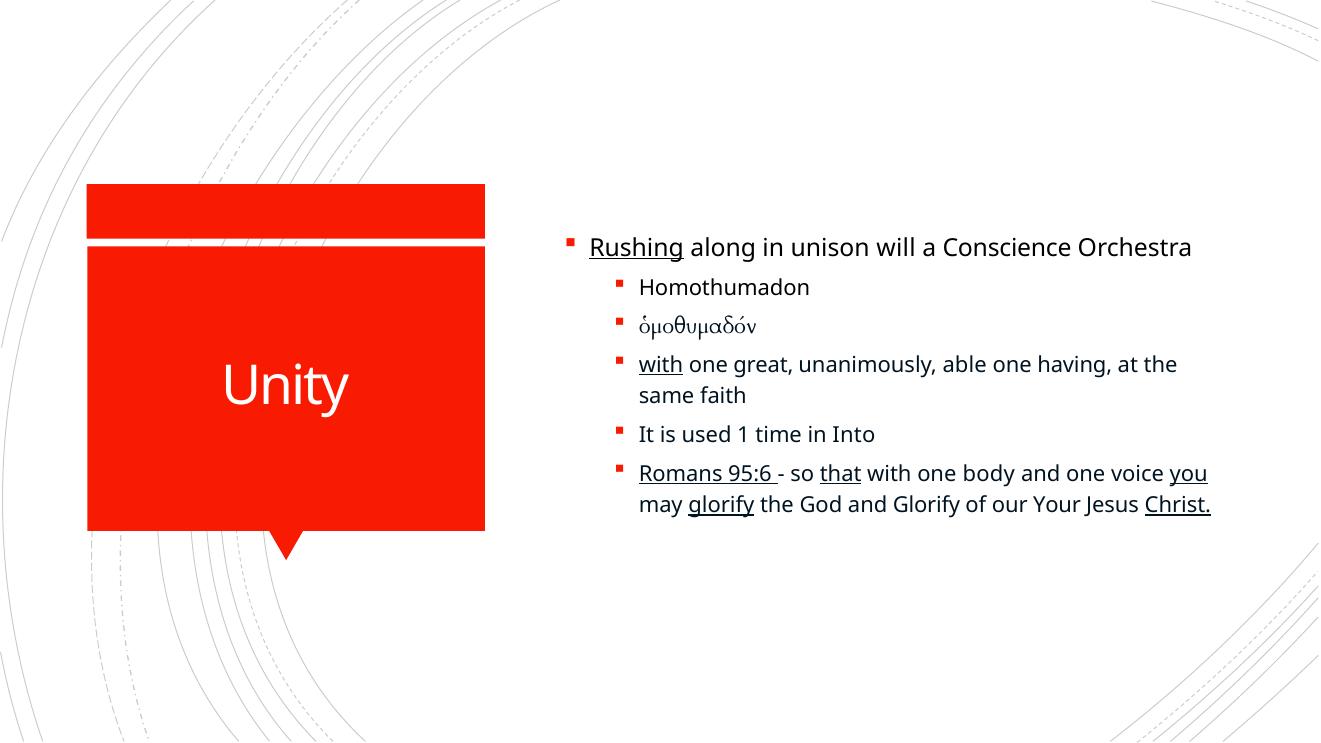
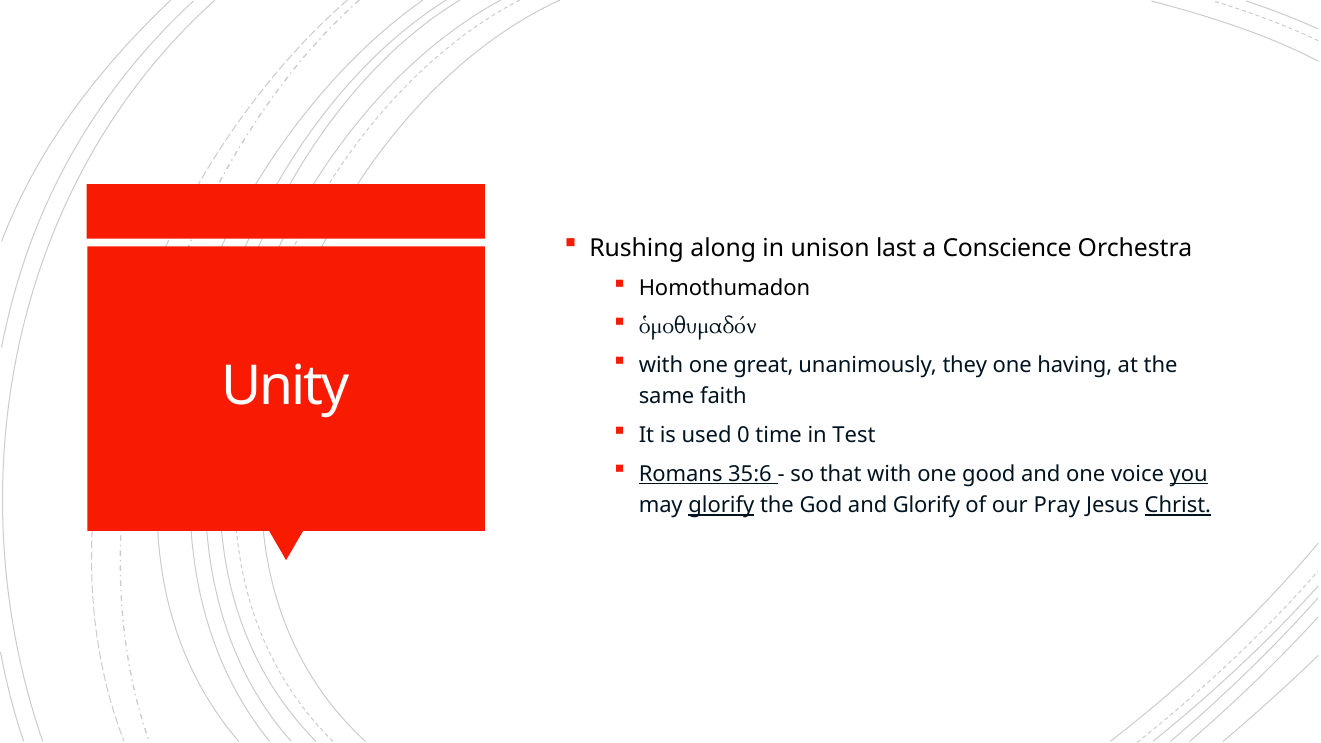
Rushing underline: present -> none (637, 248)
will: will -> last (896, 248)
with underline: present -> none (661, 365)
able: able -> they (965, 365)
1: 1 -> 0 (743, 435)
Into: Into -> Test (854, 435)
95:6: 95:6 -> 35:6 (750, 474)
that underline: present -> none (841, 474)
body: body -> good (989, 474)
Your: Your -> Pray (1057, 506)
